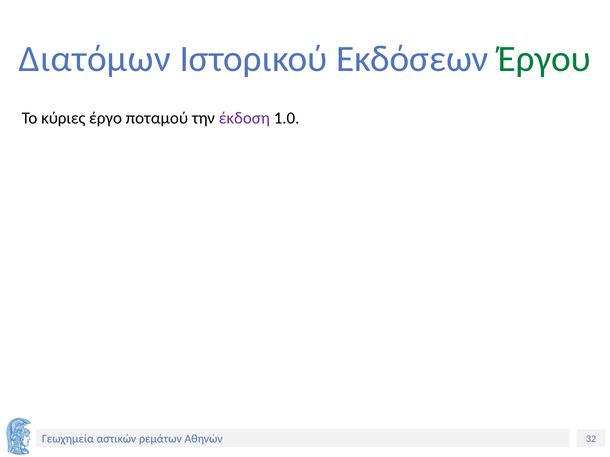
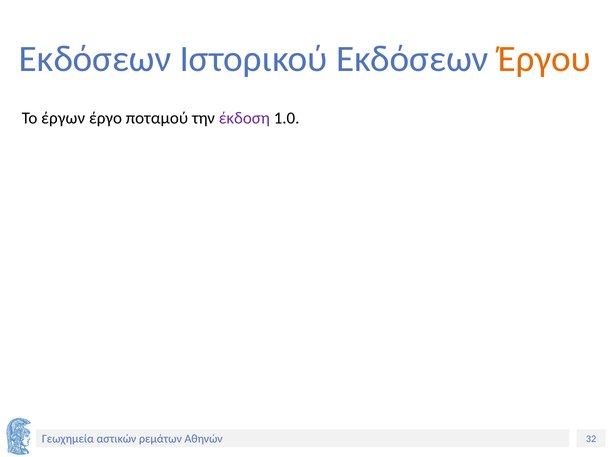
Διατόμων: Διατόμων -> Εκδόσεων (95, 59)
Έργου colour: green -> orange (544, 59)
κύριες: κύριες -> έργων (63, 118)
